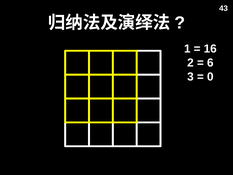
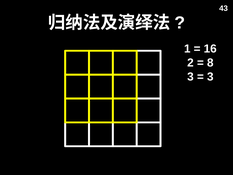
6: 6 -> 8 (210, 63)
0: 0 -> 3 (210, 77)
